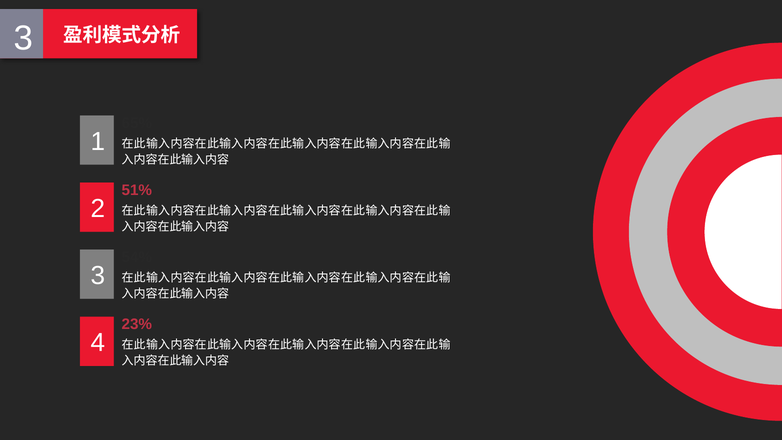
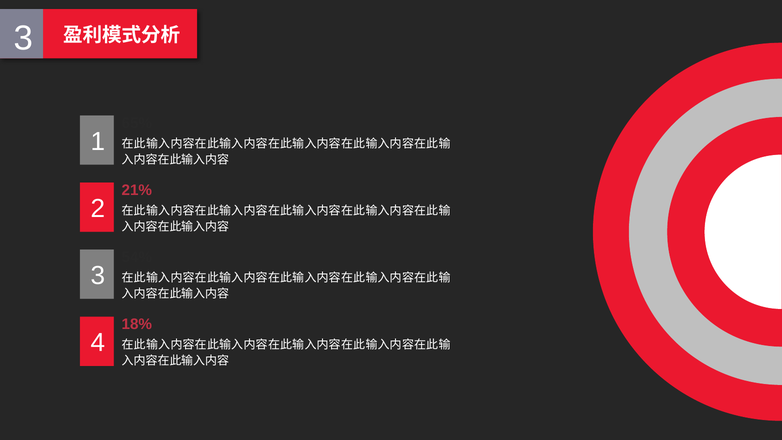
51%: 51% -> 21% (137, 190)
23%: 23% -> 18% (137, 324)
